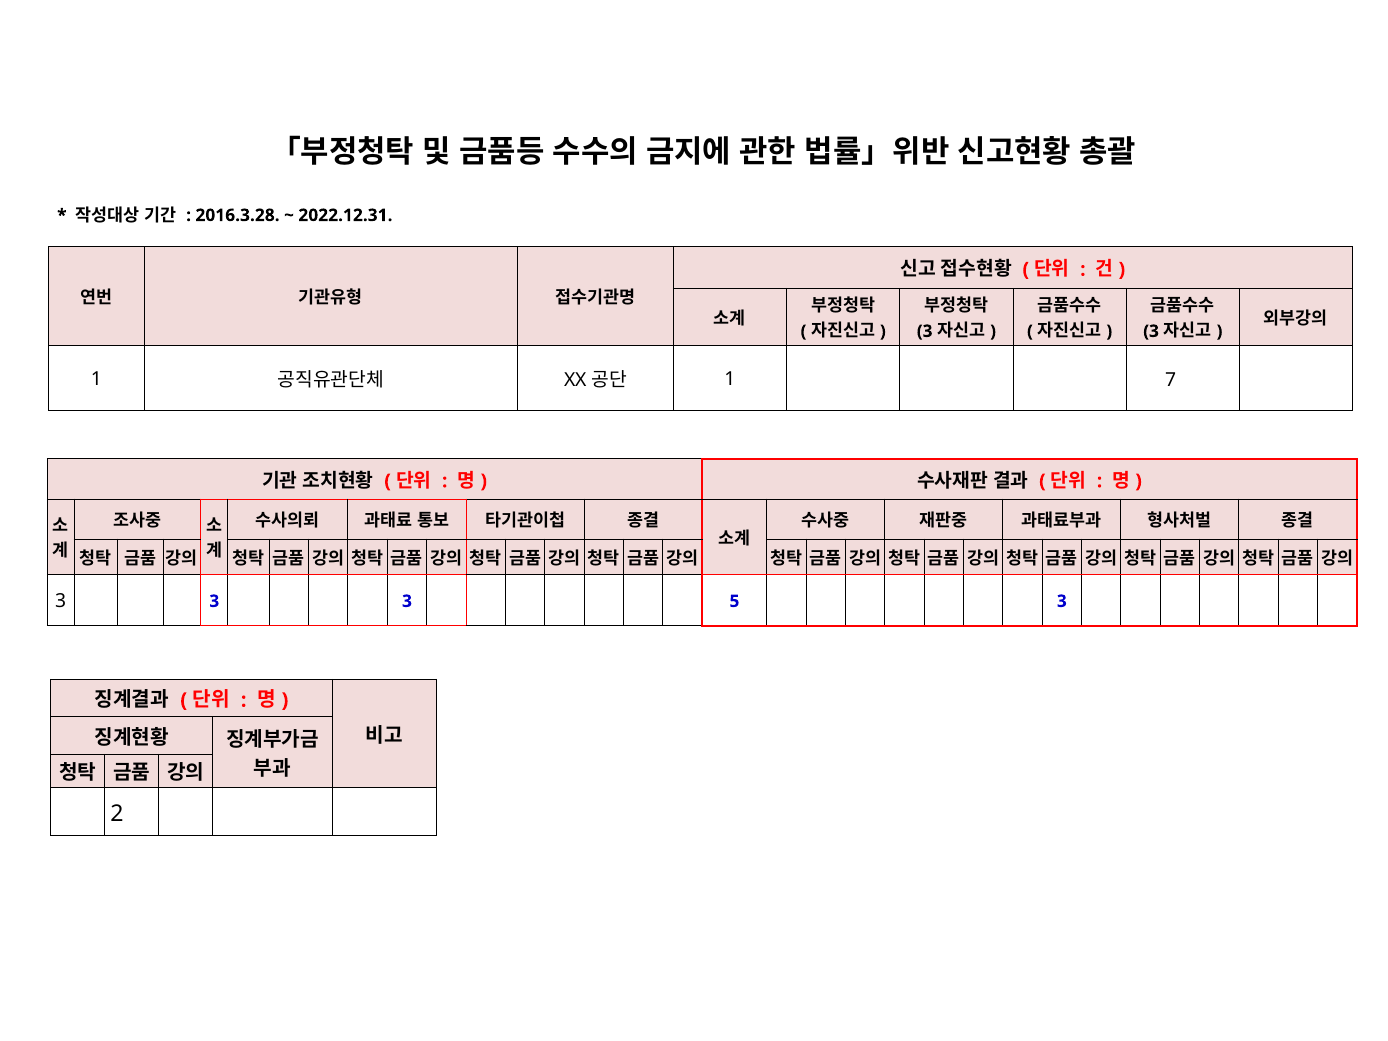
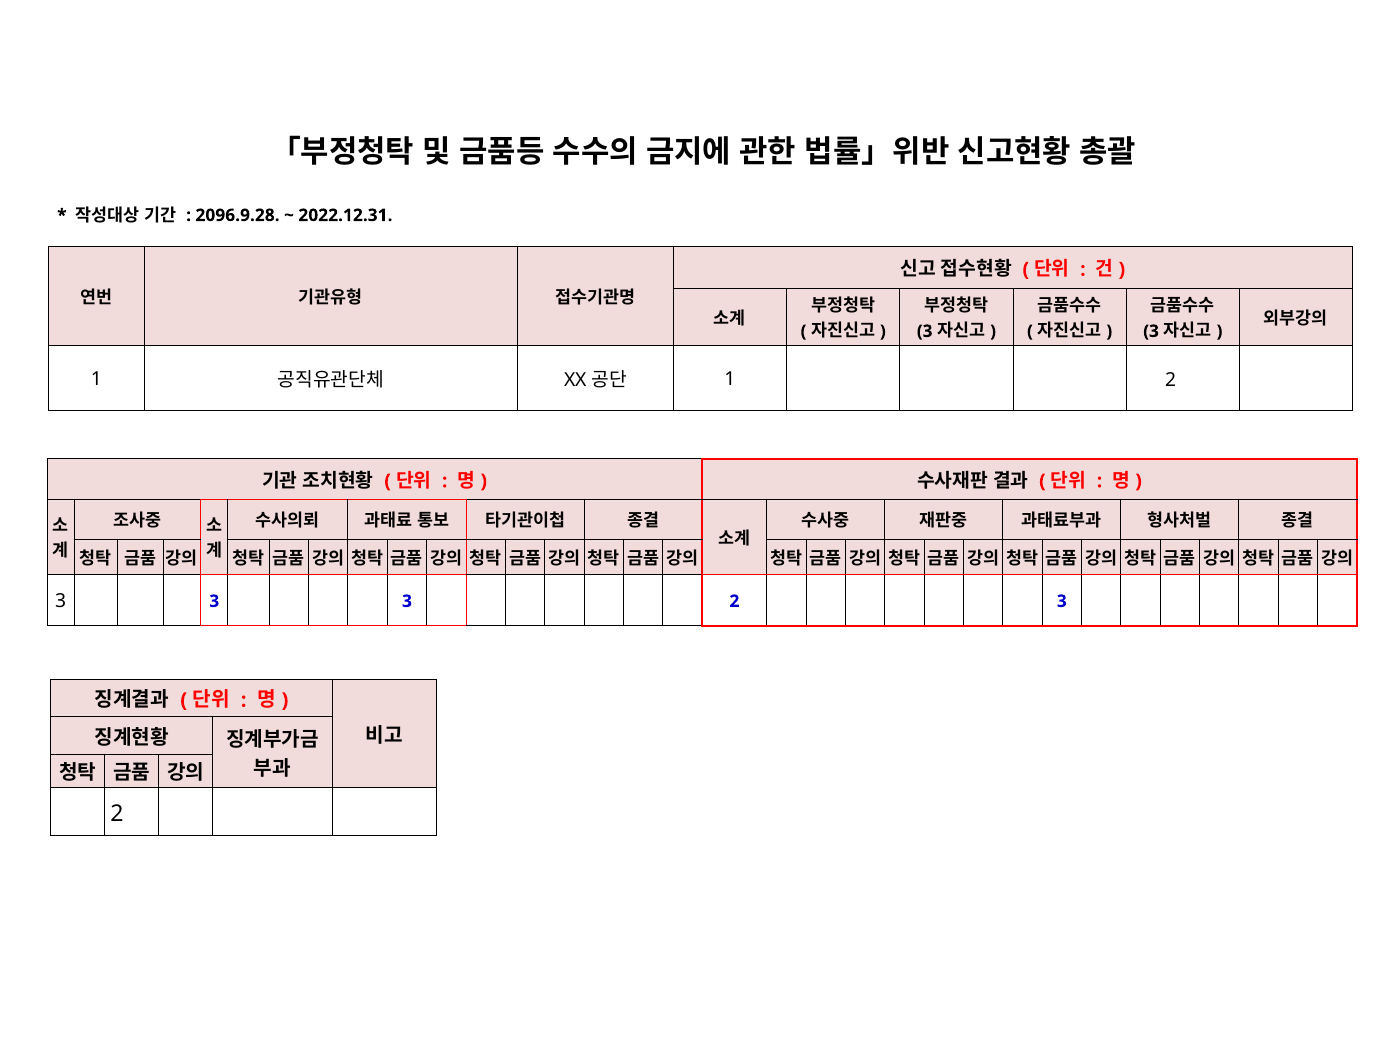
2016.3.28: 2016.3.28 -> 2096.9.28 (238, 215)
1 7: 7 -> 2 (1171, 380)
3 5: 5 -> 2 (734, 601)
